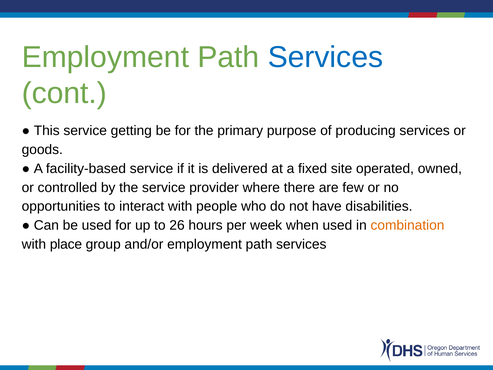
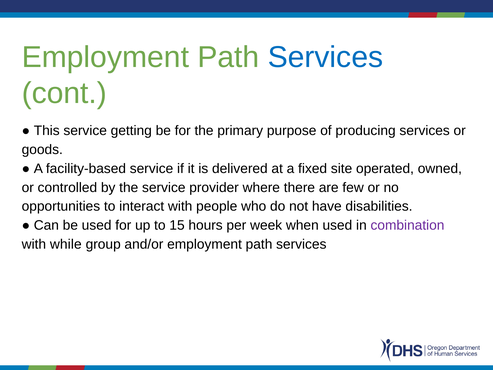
26: 26 -> 15 (177, 225)
combination colour: orange -> purple (407, 225)
place: place -> while (66, 244)
